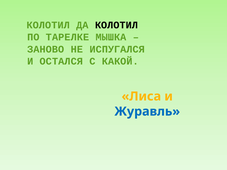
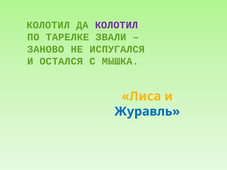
КОЛОТИЛ colour: black -> purple (117, 25)
МЫШКА: МЫШКА -> ЗВАЛИ (111, 37)
КАКОЙ: КАКОЙ -> МЫШКА (120, 61)
